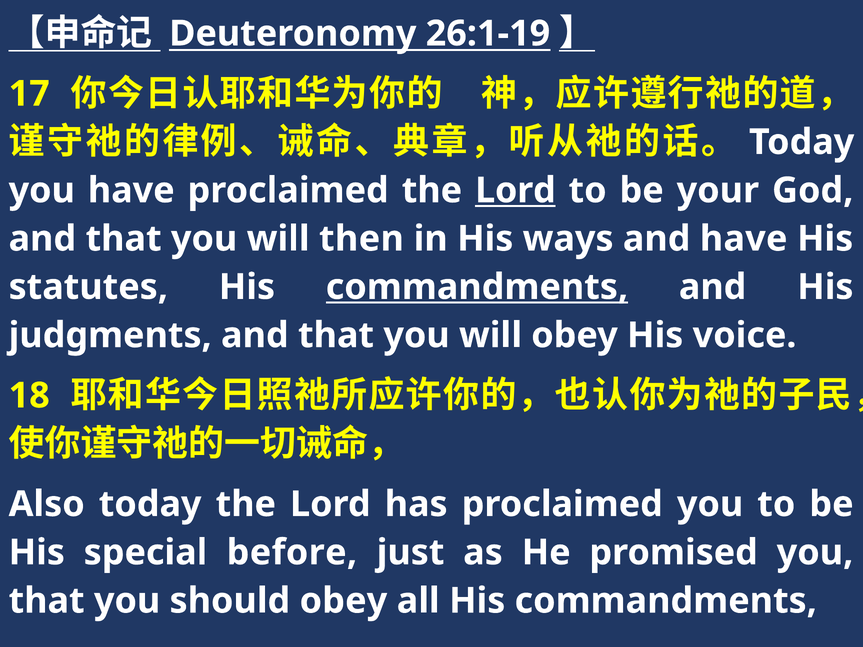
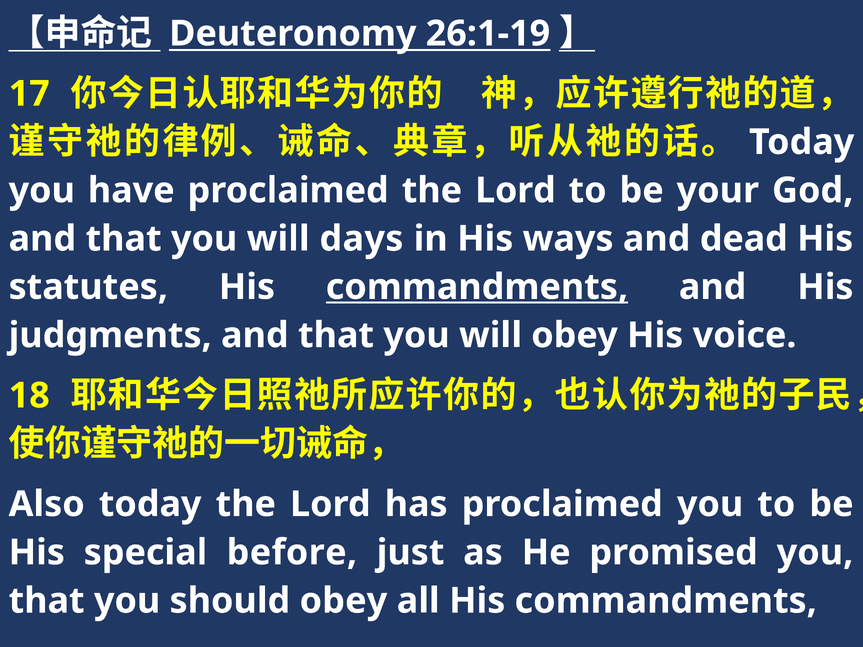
Lord underline: present -> none (515, 191)
then: then -> days (361, 239)
and have: have -> dead (744, 239)
